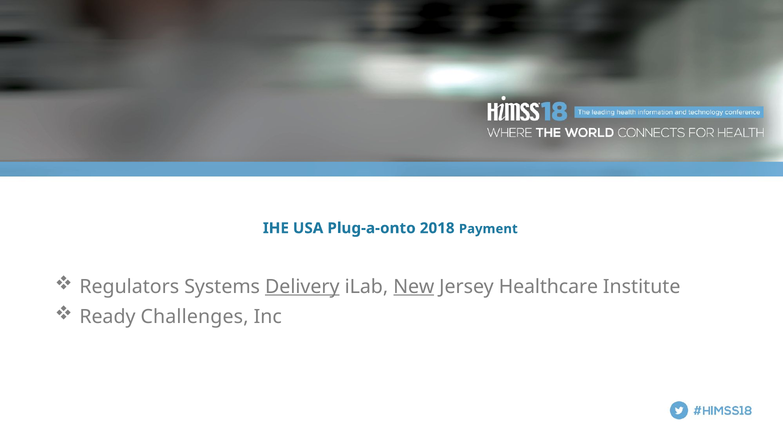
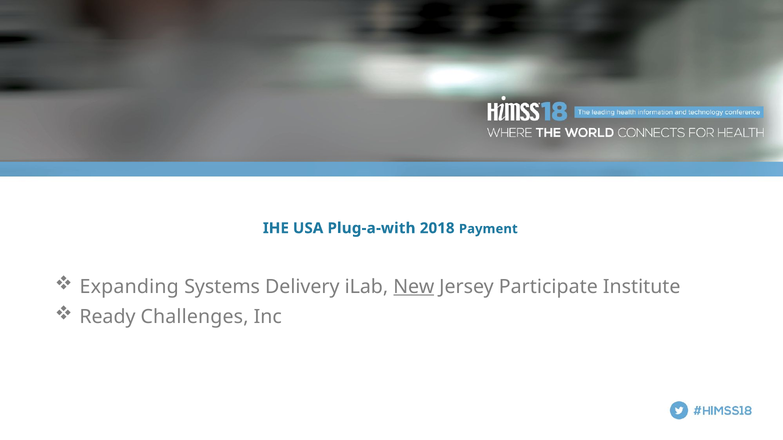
Plug-a-onto: Plug-a-onto -> Plug-a-with (371, 228)
Regulators: Regulators -> Expanding (129, 287)
Delivery underline: present -> none (302, 287)
Healthcare: Healthcare -> Participate (548, 287)
